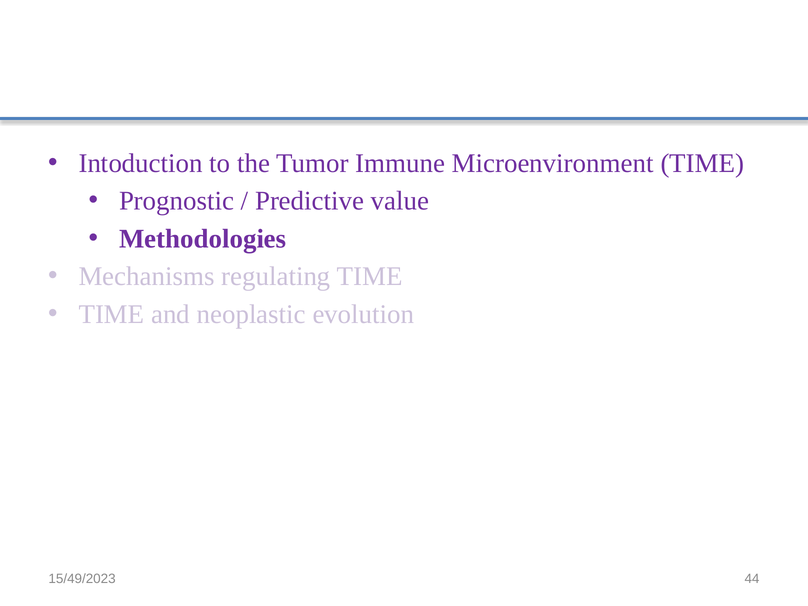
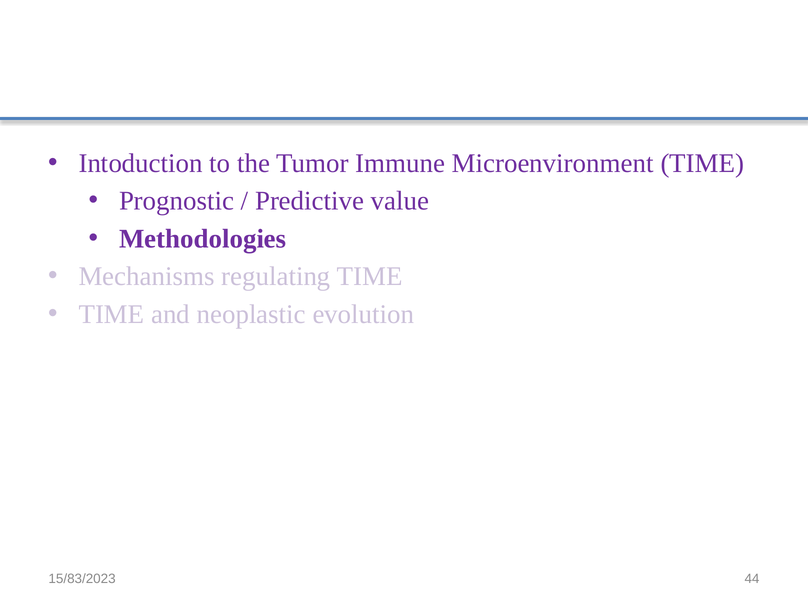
15/49/2023: 15/49/2023 -> 15/83/2023 (82, 579)
